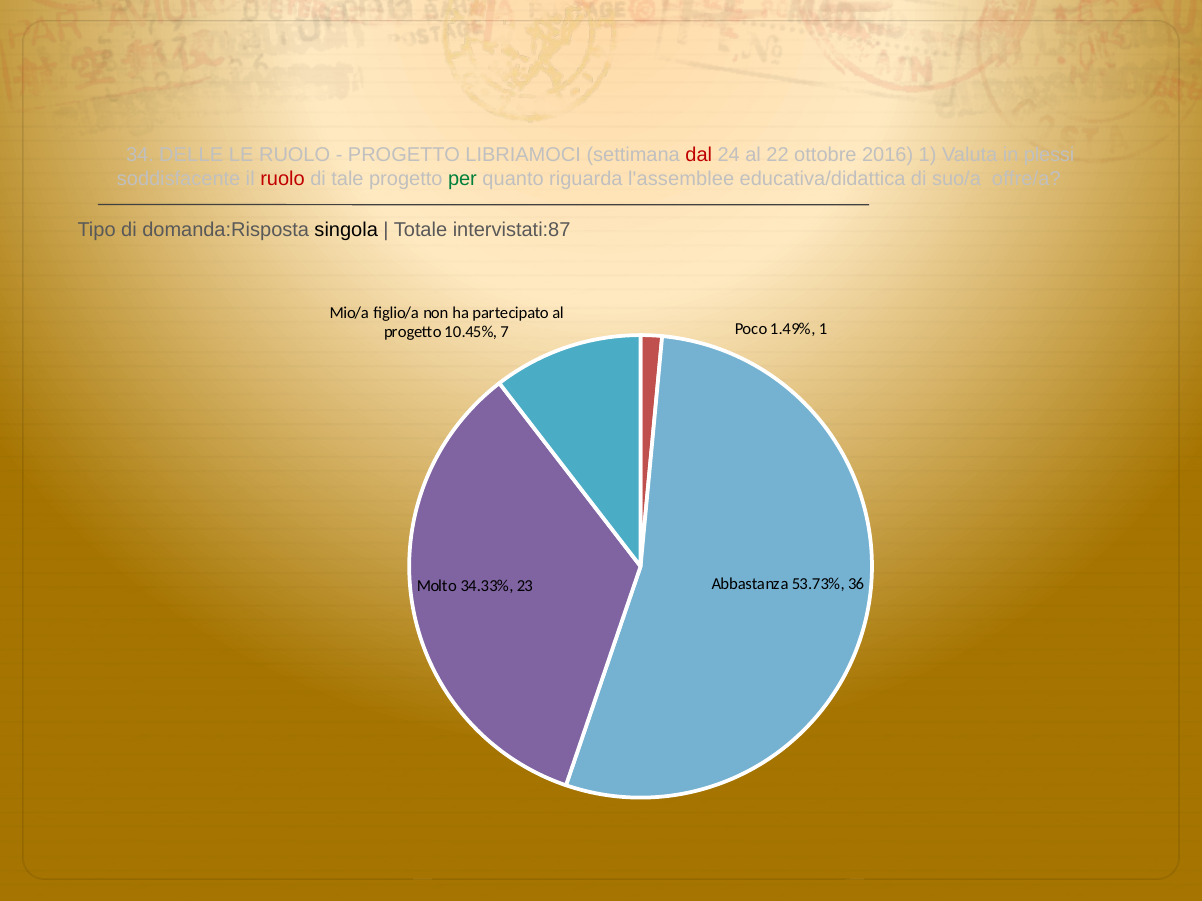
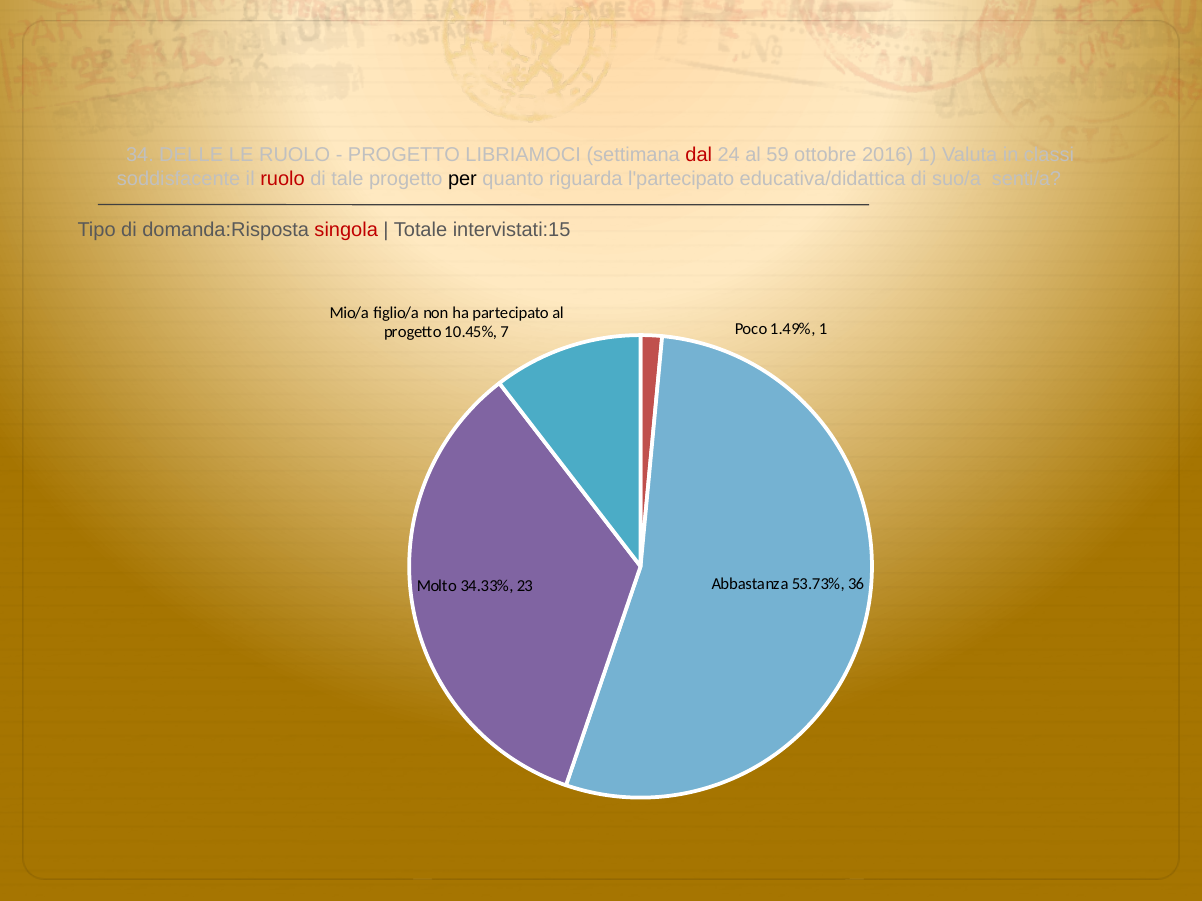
22: 22 -> 59 (778, 155)
plessi: plessi -> classi (1049, 155)
per colour: green -> black (462, 179)
l'assemblee: l'assemblee -> l'partecipato (681, 179)
offre/a: offre/a -> senti/a (1027, 179)
singola colour: black -> red (346, 230)
intervistati:87: intervistati:87 -> intervistati:15 (512, 230)
